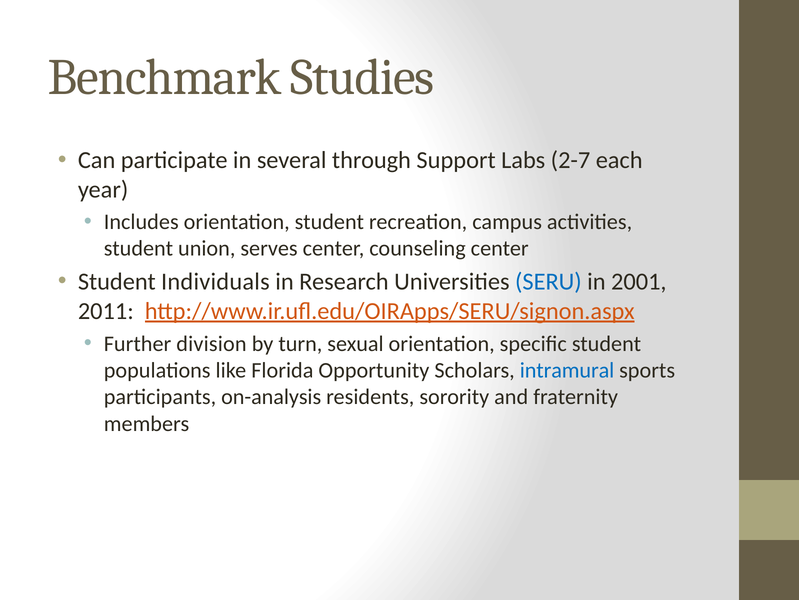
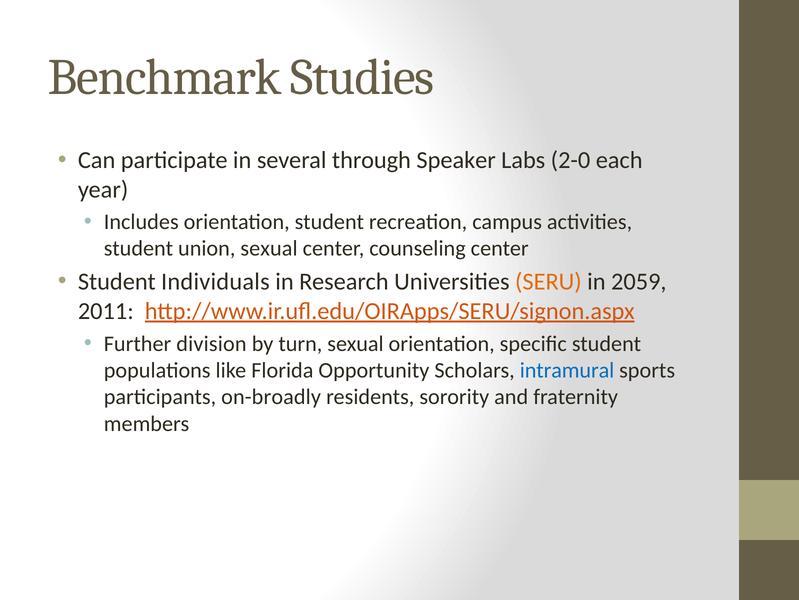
Support: Support -> Speaker (456, 160)
2-7: 2-7 -> 2-0 (571, 160)
union serves: serves -> sexual (269, 248)
SERU colour: blue -> orange (548, 281)
2001: 2001 -> 2059 (639, 281)
on-analysis: on-analysis -> on-broadly (271, 397)
